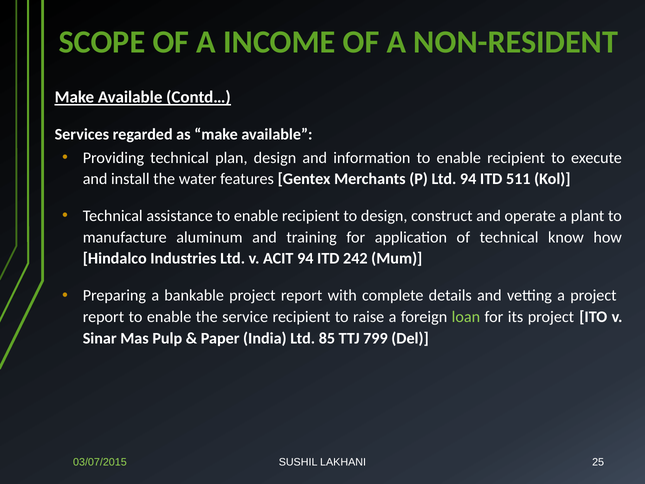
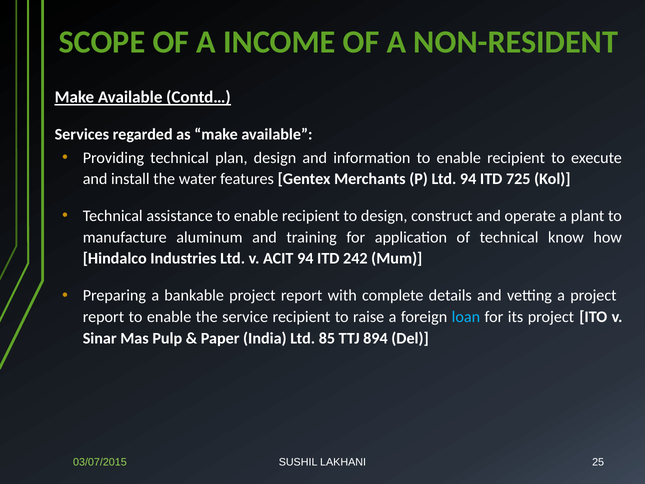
511: 511 -> 725 (518, 179)
loan colour: light green -> light blue (466, 317)
799: 799 -> 894 (375, 338)
